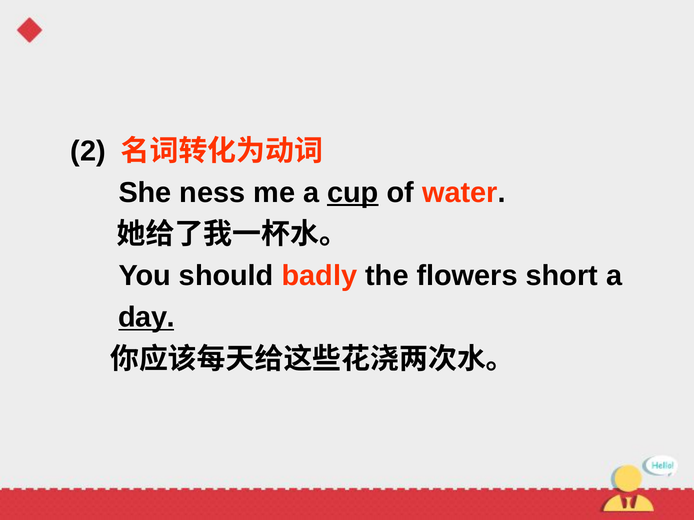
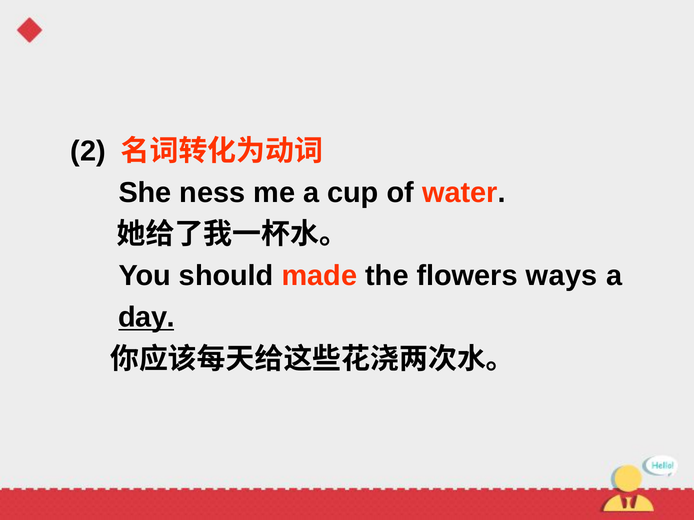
cup underline: present -> none (353, 193)
badly: badly -> made (319, 276)
short: short -> ways (562, 276)
